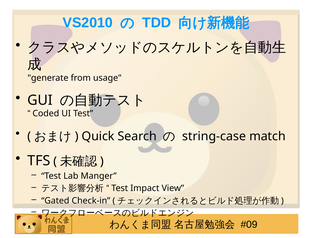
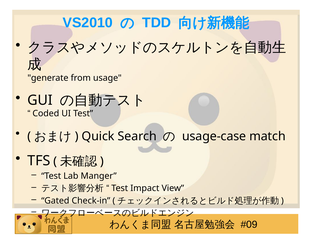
string-case: string-case -> usage-case (214, 136)
